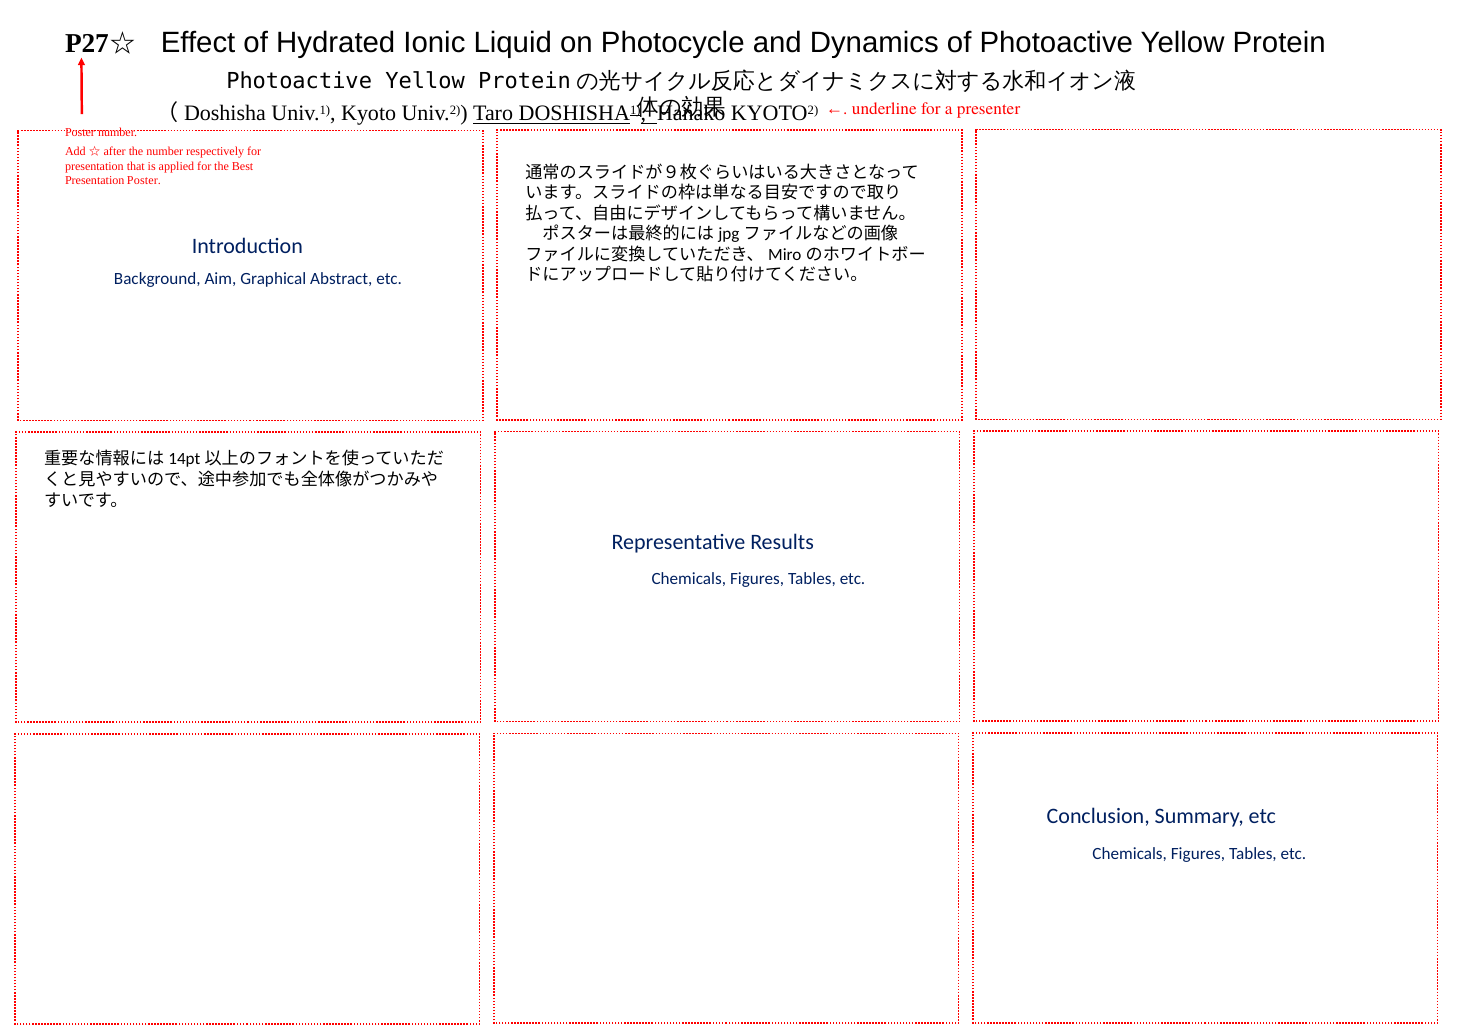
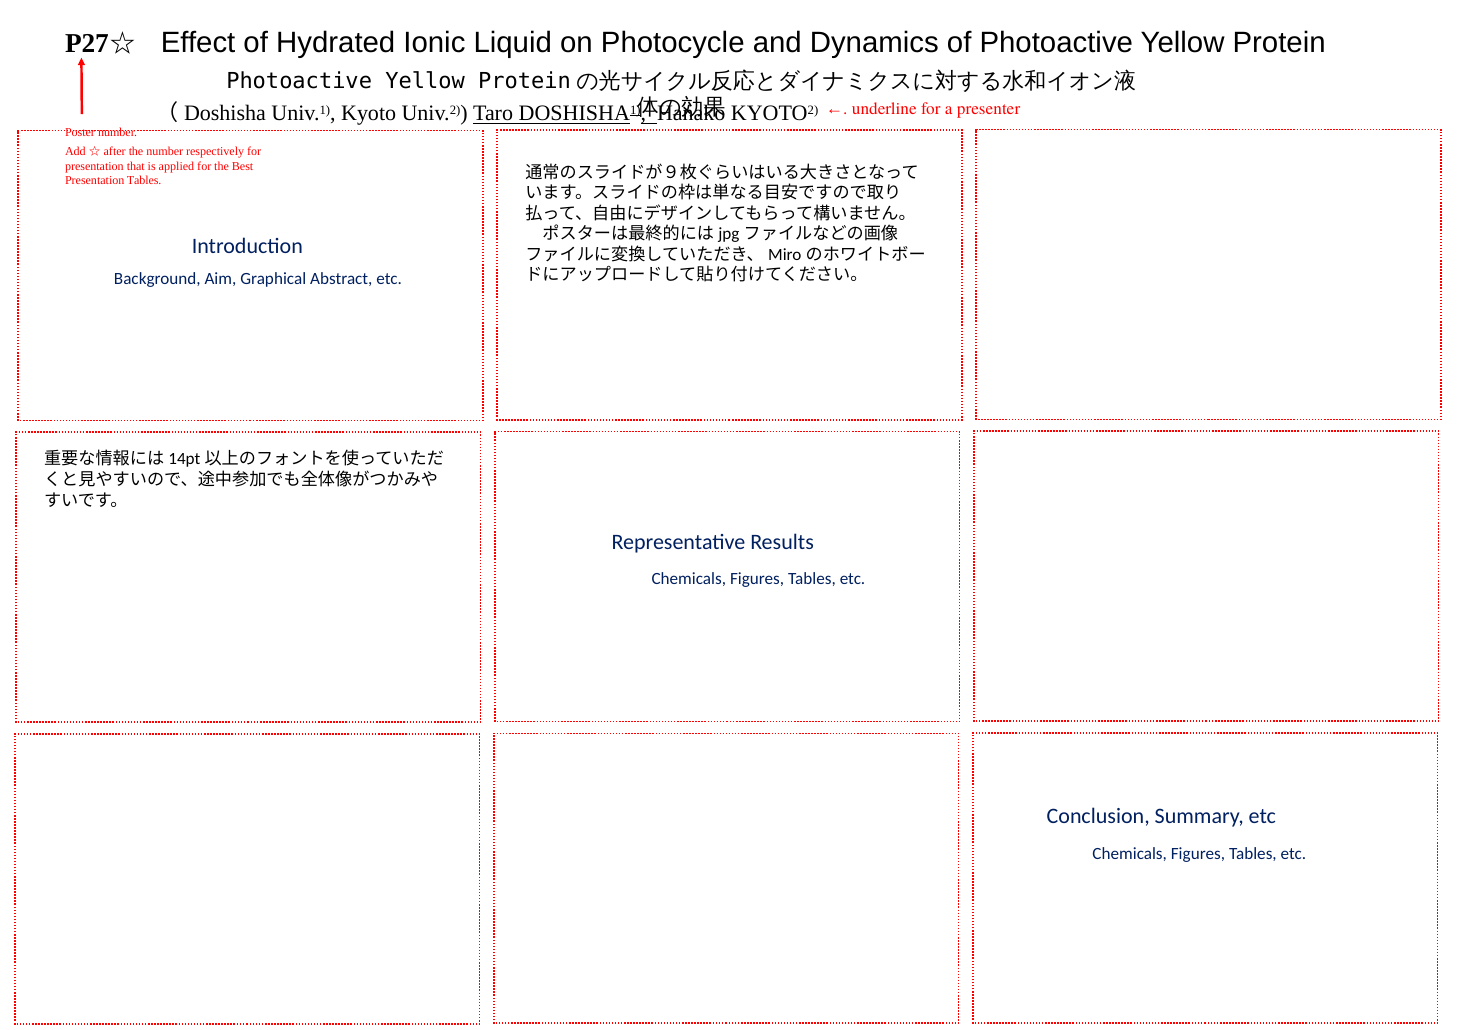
Presentation Poster: Poster -> Tables (144, 181)
